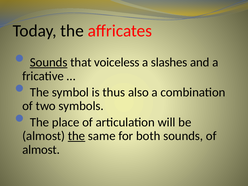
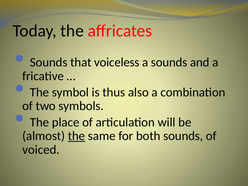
Sounds underline: present -> none (49, 62)
a slashes: slashes -> sounds (169, 62)
almost: almost -> voiced (41, 150)
